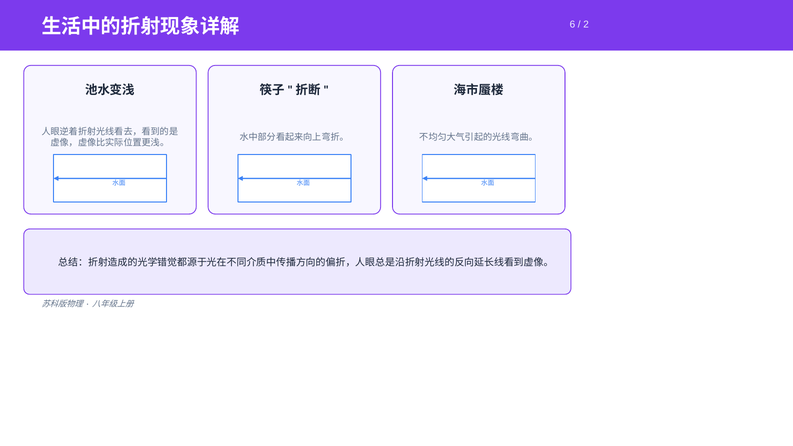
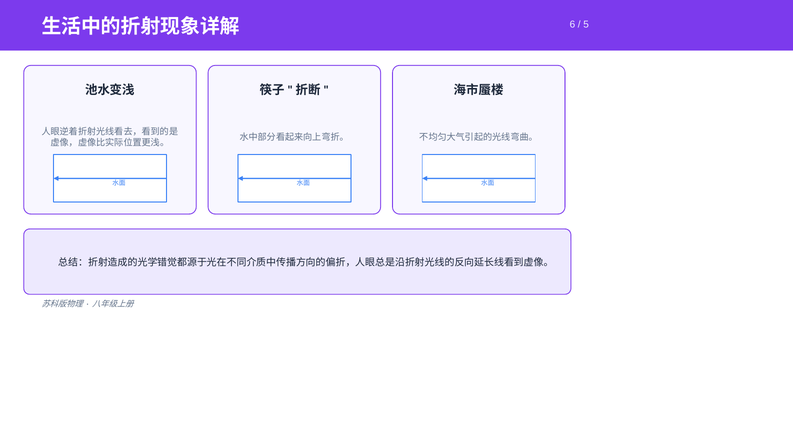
2: 2 -> 5 (586, 24)
